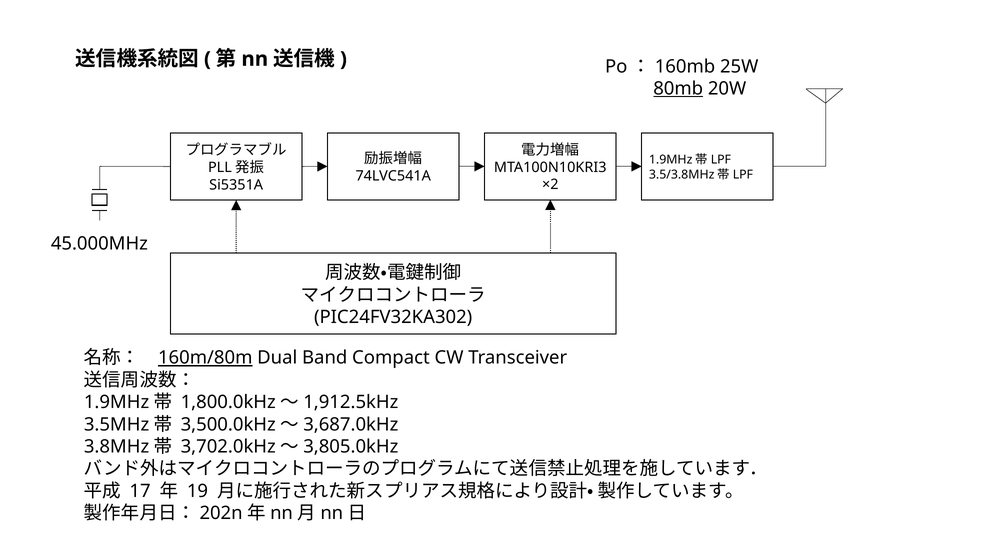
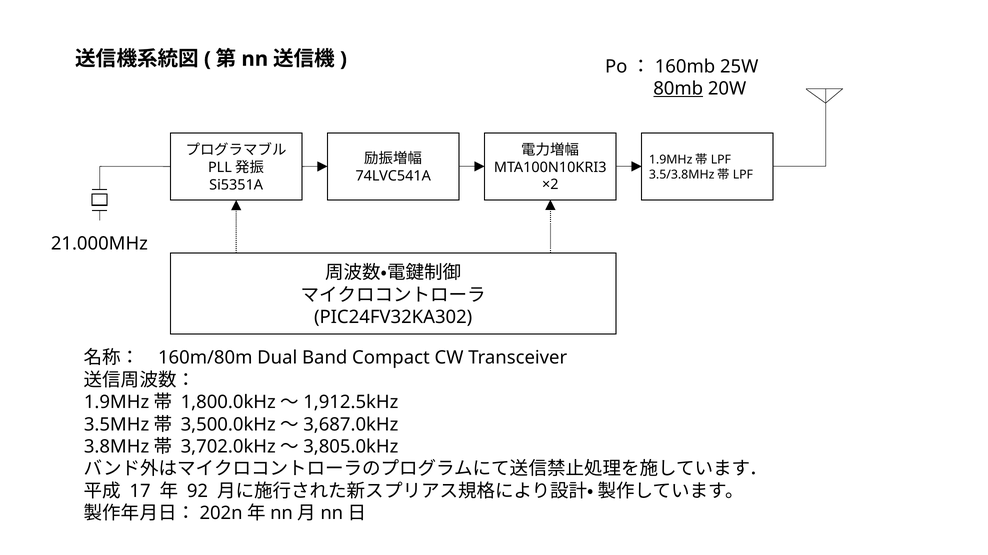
45.000MHz: 45.000MHz -> 21.000MHz (99, 244)
160m/80m underline: present -> none (205, 358)
19: 19 -> 92 (197, 492)
